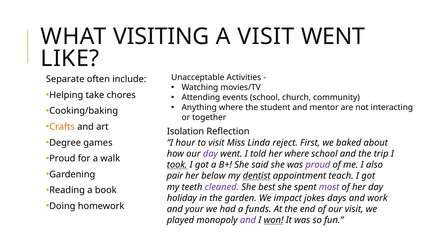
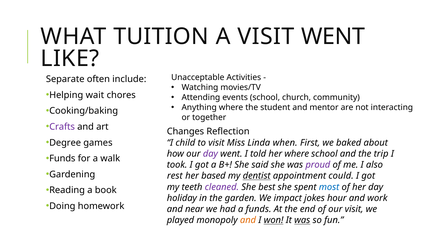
VISITING: VISITING -> TUITION (161, 36)
take: take -> wait (95, 95)
Crafts colour: orange -> purple (62, 127)
Isolation: Isolation -> Changes (185, 132)
hour: hour -> child (185, 143)
reject: reject -> when (285, 143)
Proud: Proud -> Funds (62, 159)
took underline: present -> none (177, 165)
pair: pair -> rest (175, 176)
below: below -> based (213, 176)
teach: teach -> could (341, 176)
most colour: purple -> blue (329, 187)
days: days -> hour (337, 198)
your: your -> near (194, 209)
and colour: purple -> orange (248, 220)
was underline: none -> present (302, 220)
